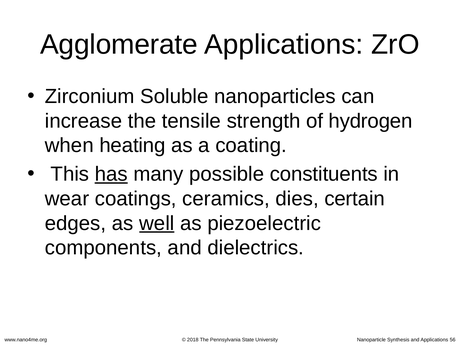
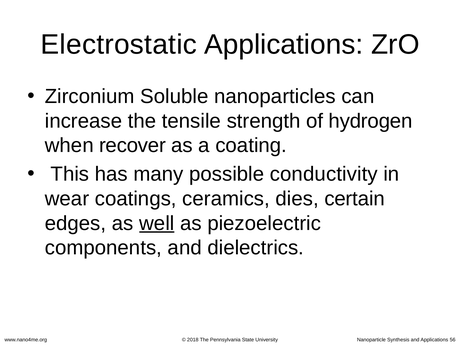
Agglomerate: Agglomerate -> Electrostatic (119, 45)
heating: heating -> recover (132, 146)
has underline: present -> none (111, 174)
constituents: constituents -> conductivity (324, 174)
